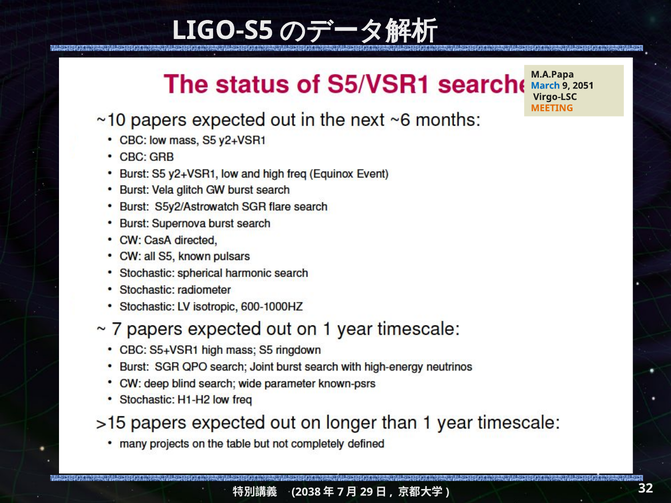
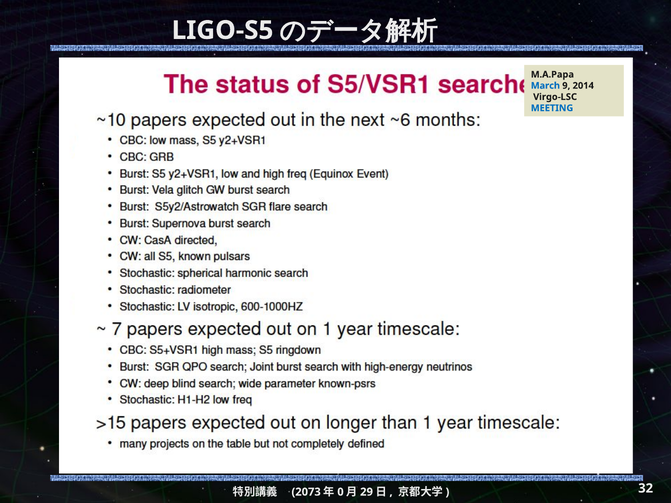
2051: 2051 -> 2014 (583, 86)
MEETING colour: orange -> blue (552, 108)
2038: 2038 -> 2073 (306, 492)
7: 7 -> 0 (340, 492)
